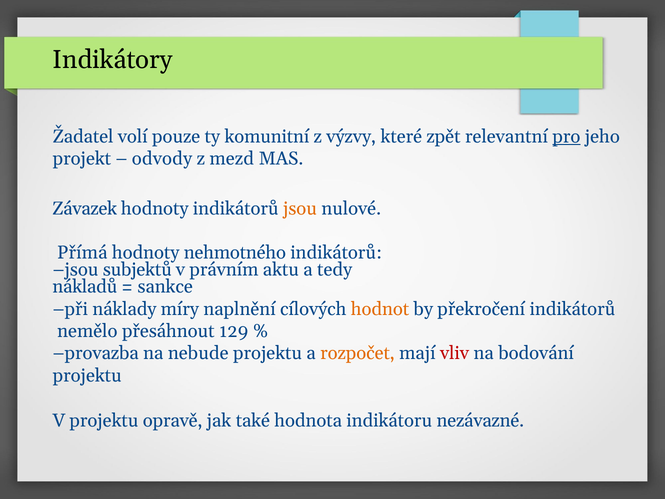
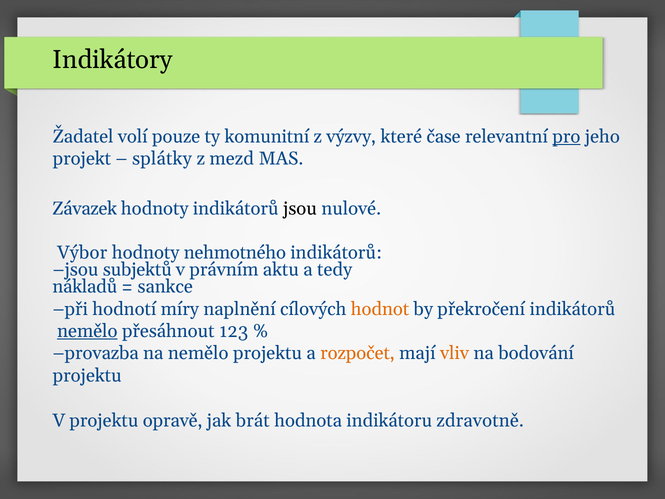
zpět: zpět -> čase (444, 137)
odvody: odvody -> splátky (162, 159)
jsou colour: orange -> black (300, 208)
Přímá: Přímá -> Výbor (82, 253)
náklady: náklady -> hodnotí (124, 309)
nemělo underline: none -> present (87, 331)
129: 129 -> 123 (234, 331)
na nebude: nebude -> nemělo (198, 353)
vliv colour: red -> orange (455, 353)
také: také -> brát (253, 421)
nezávazné: nezávazné -> zdravotně (480, 421)
